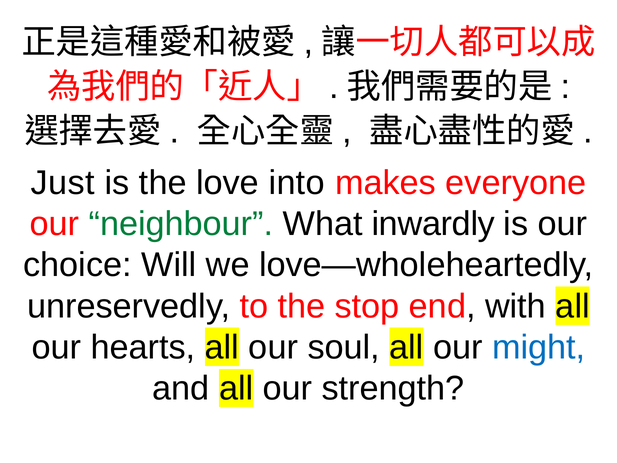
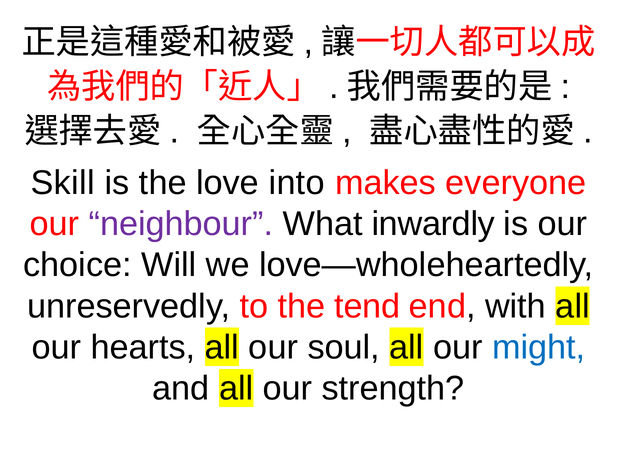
Just: Just -> Skill (63, 183)
neighbour colour: green -> purple (181, 224)
stop: stop -> tend (367, 306)
